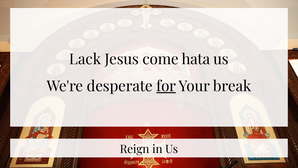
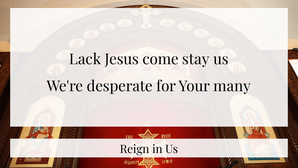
hata: hata -> stay (196, 59)
for underline: present -> none (166, 86)
break: break -> many (232, 86)
